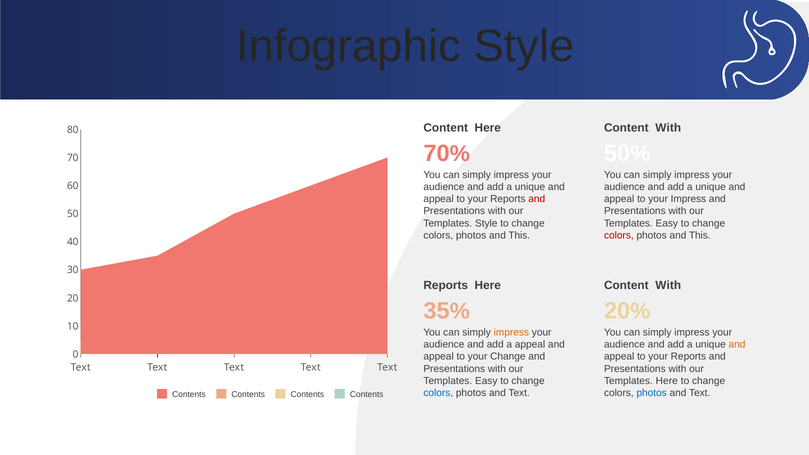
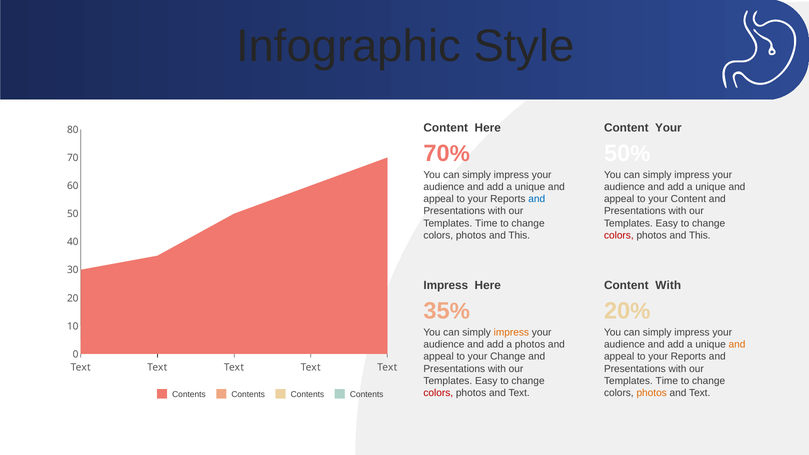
With: With -> Your (668, 128)
and colour: red -> blue (537, 199)
your Impress: Impress -> Content (688, 199)
Style: Style -> Time (486, 223)
Reports: Reports -> Impress (446, 286)
a appeal: appeal -> photos (530, 345)
Here: Here -> Time (667, 381)
colors colour: blue -> red (438, 393)
photos colour: blue -> orange (652, 393)
